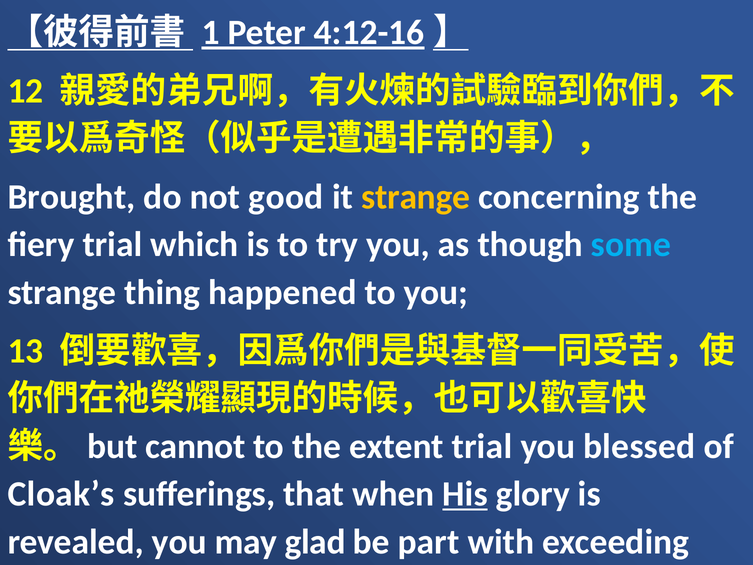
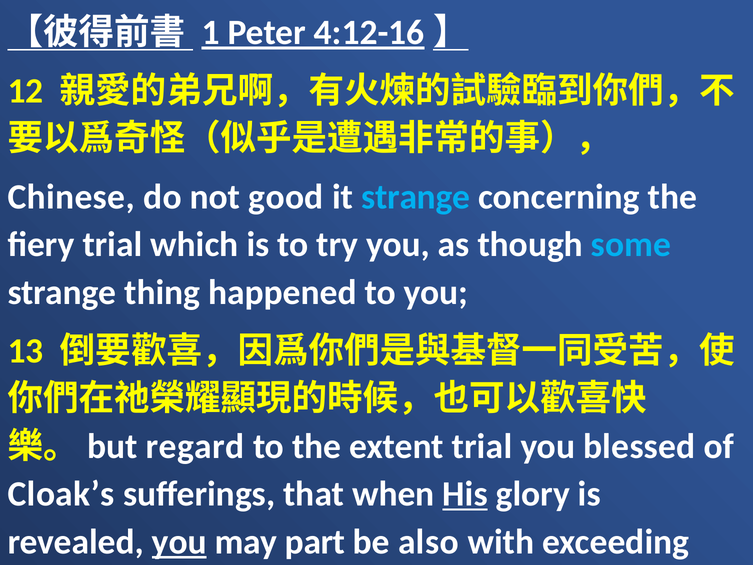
Brought: Brought -> Chinese (71, 197)
strange colour: yellow -> light blue (416, 197)
cannot: cannot -> regard (195, 446)
you underline: none -> present (179, 542)
glad: glad -> part (315, 542)
part: part -> also (428, 542)
